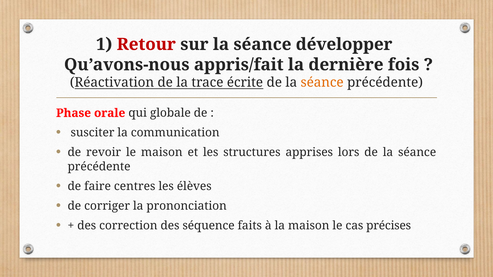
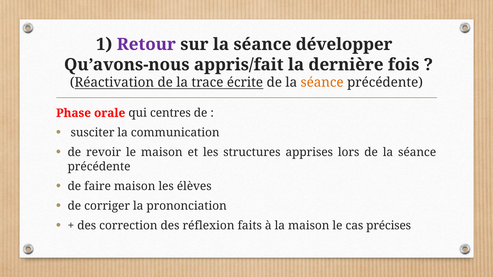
Retour colour: red -> purple (146, 44)
globale: globale -> centres (170, 113)
faire centres: centres -> maison (135, 186)
séquence: séquence -> réflexion (208, 226)
